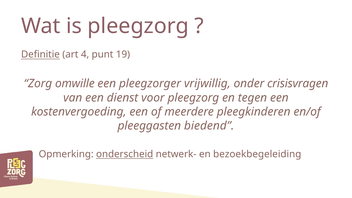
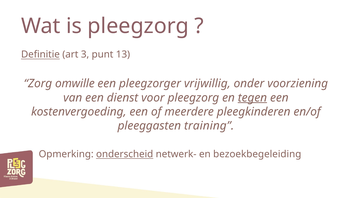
4: 4 -> 3 (85, 55)
19: 19 -> 13 (123, 55)
crisisvragen: crisisvragen -> voorziening (298, 84)
tegen underline: none -> present (252, 98)
biedend: biedend -> training (209, 126)
